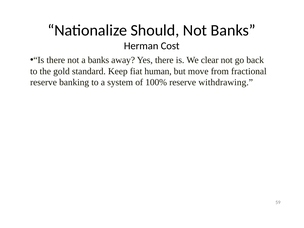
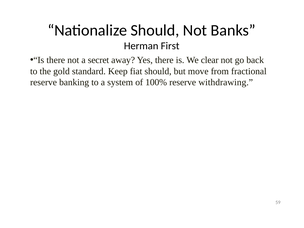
Cost: Cost -> First (170, 46)
a banks: banks -> secret (98, 60)
fiat human: human -> should (158, 71)
